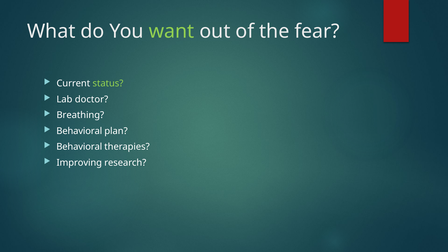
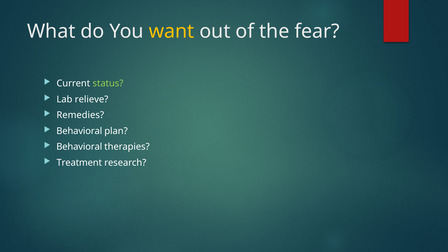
want colour: light green -> yellow (172, 31)
doctor: doctor -> relieve (92, 99)
Breathing: Breathing -> Remedies (80, 115)
Improving: Improving -> Treatment (79, 163)
